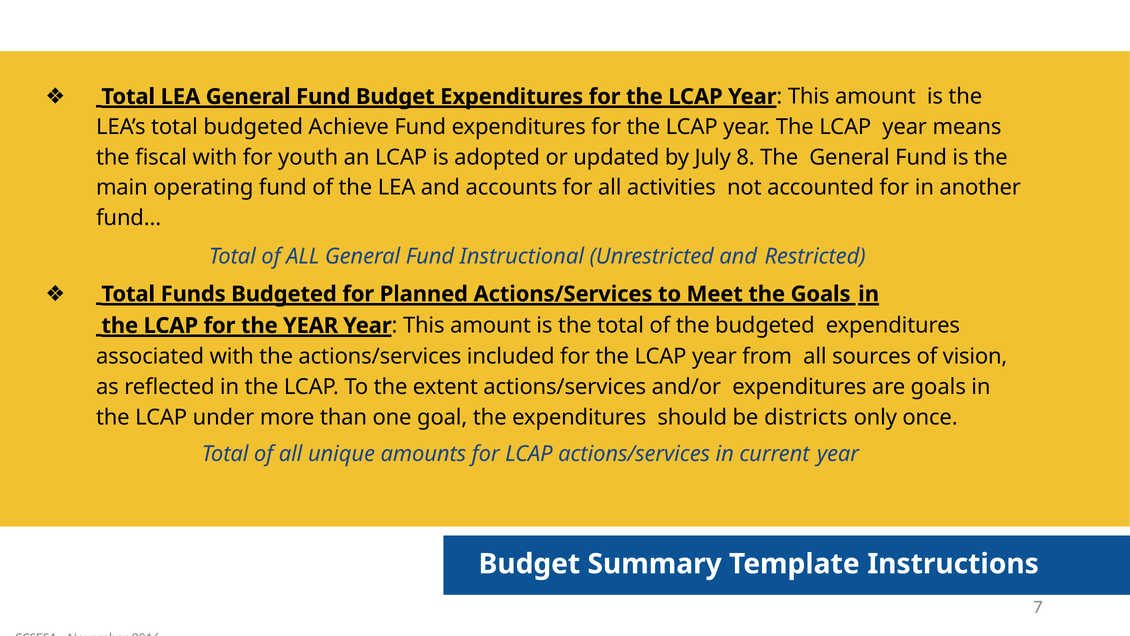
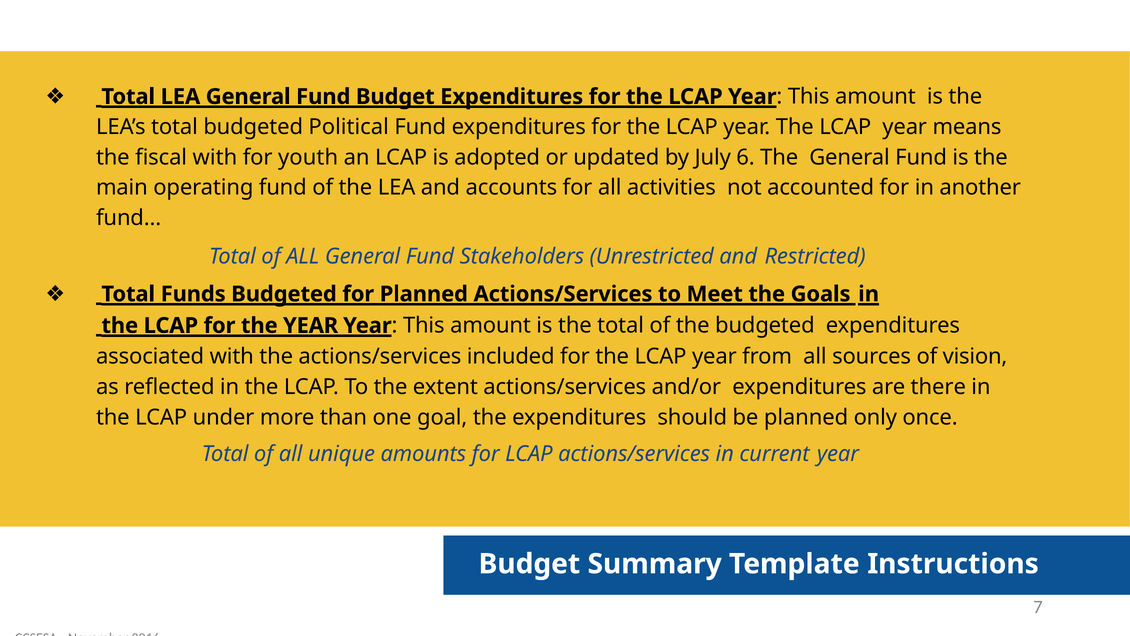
Achieve: Achieve -> Political (349, 127)
8: 8 -> 6 (746, 157)
Instructional: Instructional -> Stakeholders (522, 256)
are goals: goals -> there (938, 387)
be districts: districts -> planned (806, 417)
